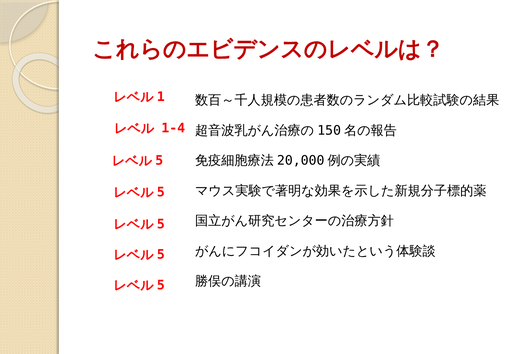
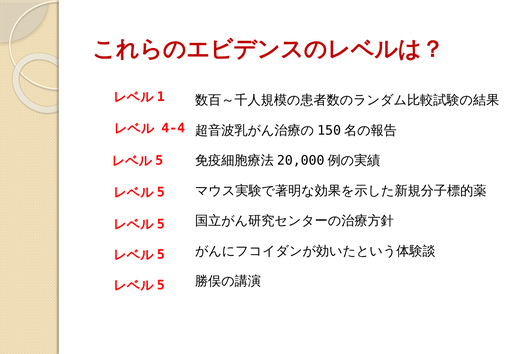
1-4: 1-4 -> 4-4 (173, 128)
